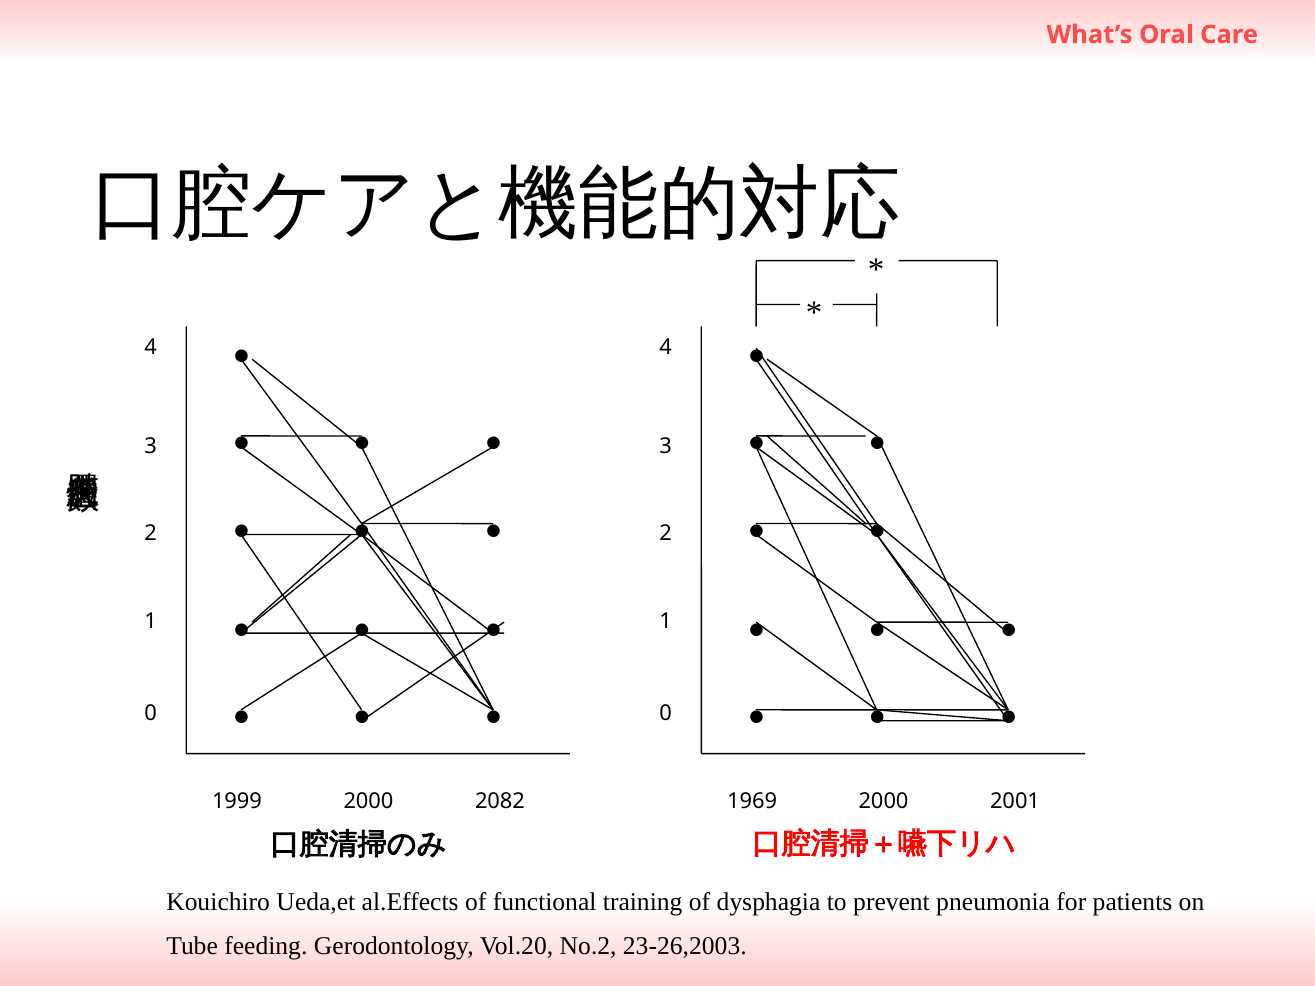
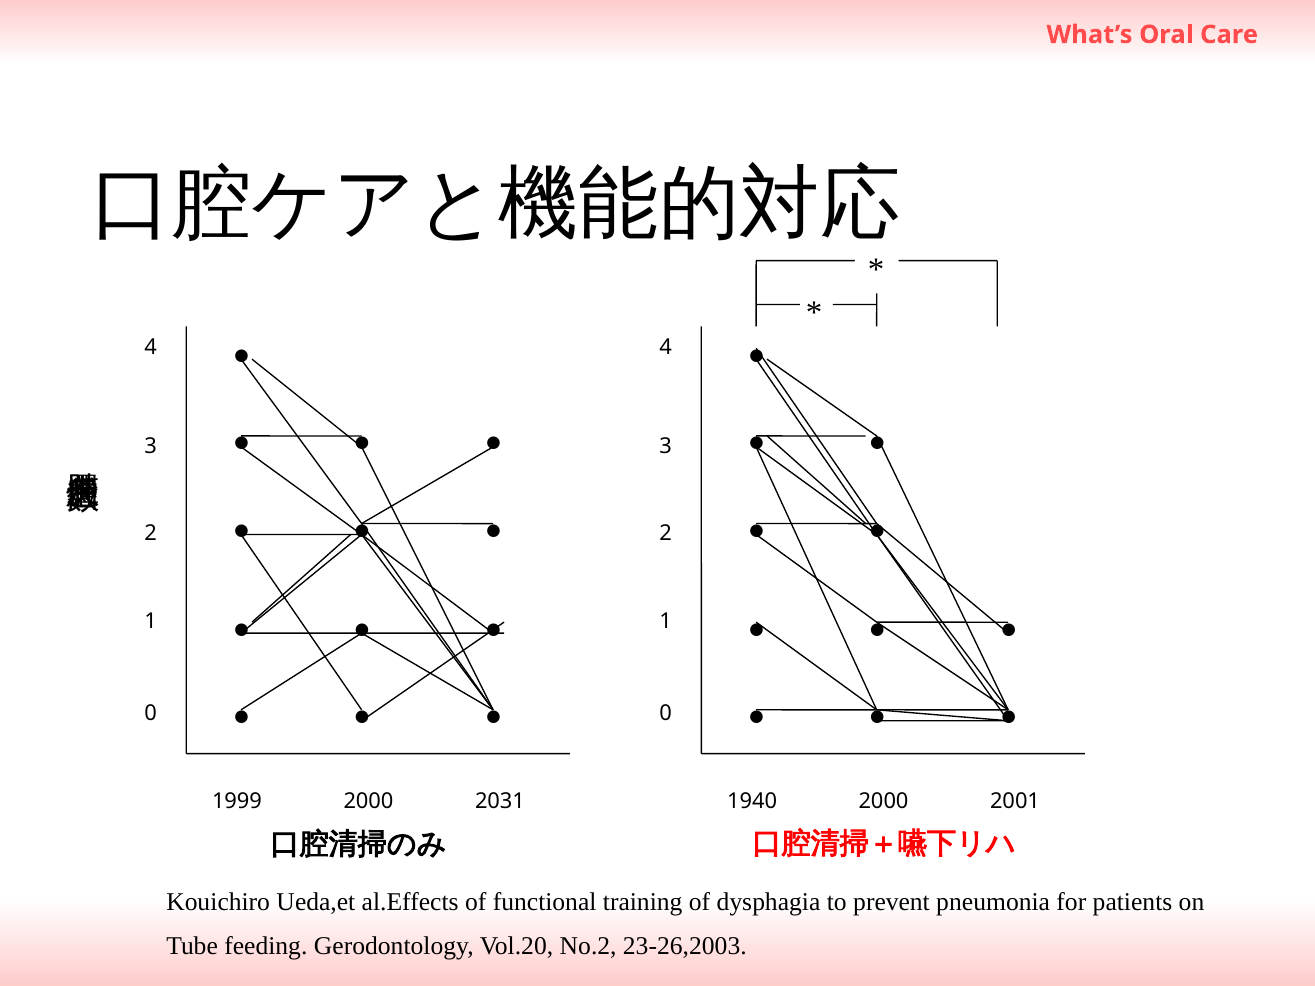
2082: 2082 -> 2031 (500, 801)
1969: 1969 -> 1940 (752, 801)
